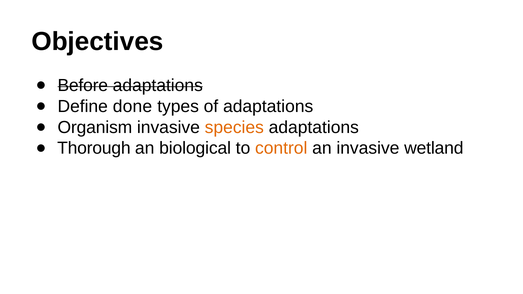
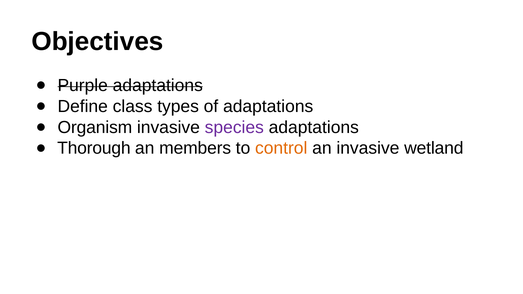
Before: Before -> Purple (83, 86)
done: done -> class (133, 106)
species colour: orange -> purple (234, 127)
biological: biological -> members (195, 148)
